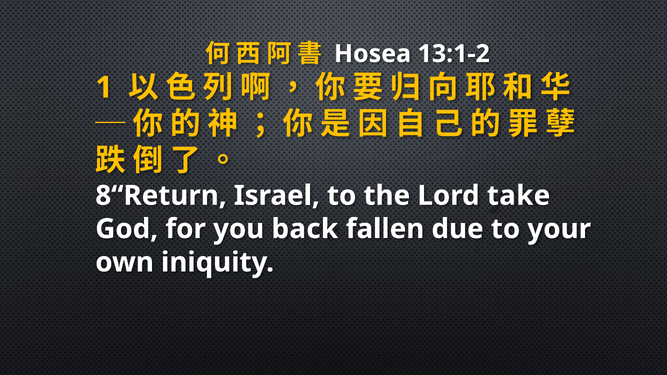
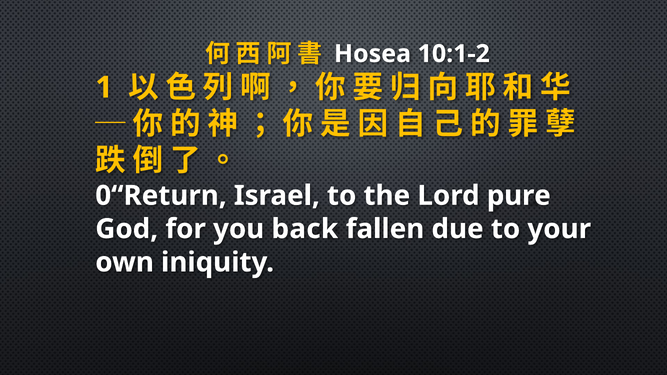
13:1-2: 13:1-2 -> 10:1-2 (454, 54)
8“Return: 8“Return -> 0“Return (161, 196)
take: take -> pure (519, 196)
